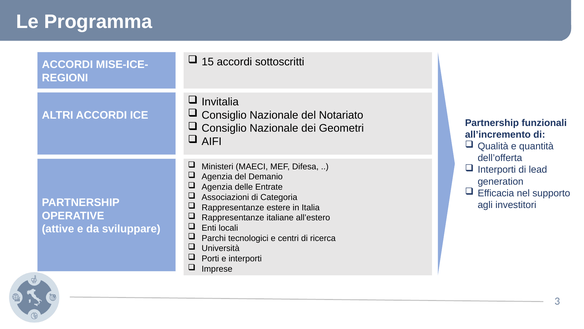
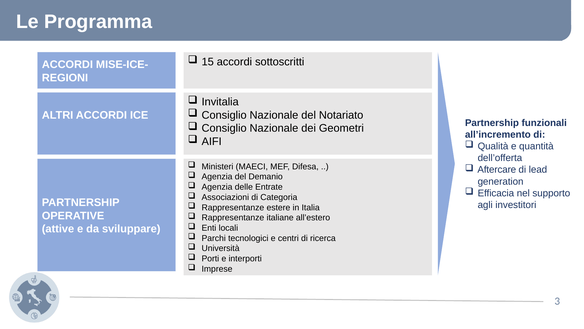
Interporti: Interporti -> Aftercare (497, 170)
